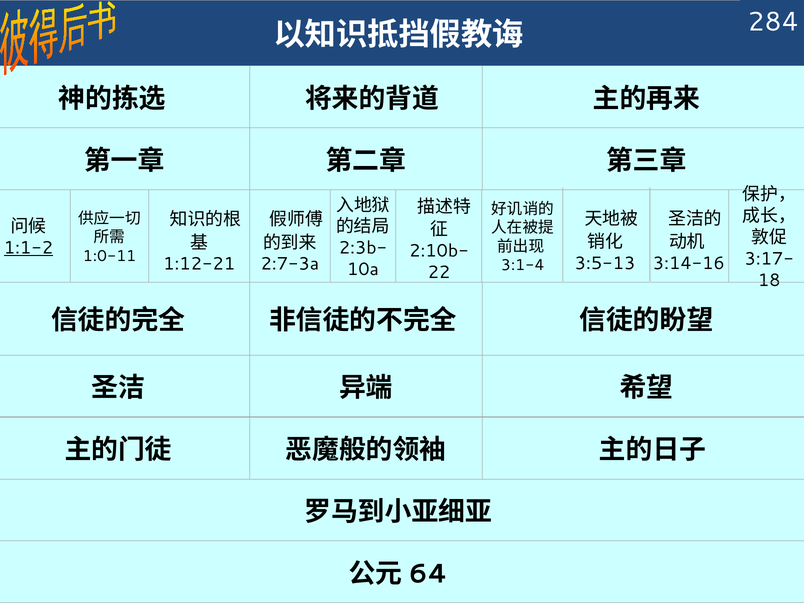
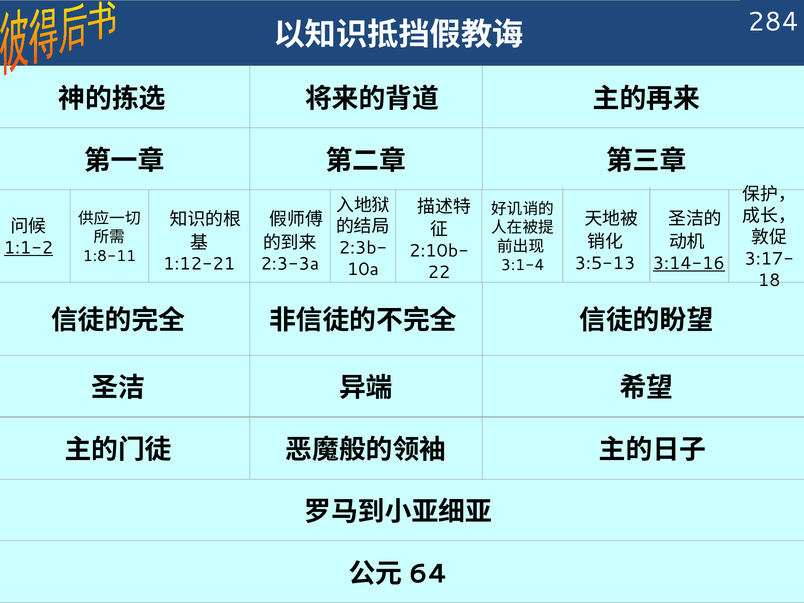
1:0-11: 1:0-11 -> 1:8-11 (109, 256)
3:14-16 underline: none -> present (689, 263)
2:7-3a: 2:7-3a -> 2:3-3a (290, 264)
